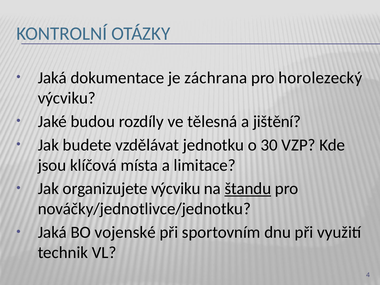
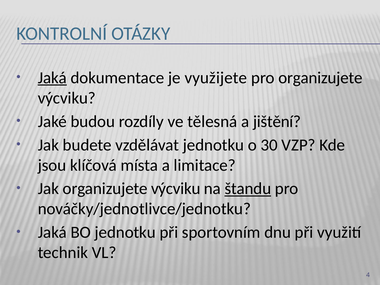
Jaká underline: none -> present (52, 78)
záchrana: záchrana -> využijete (216, 78)
pro horolezecký: horolezecký -> organizujete (320, 78)
BO vojenské: vojenské -> jednotku (125, 232)
